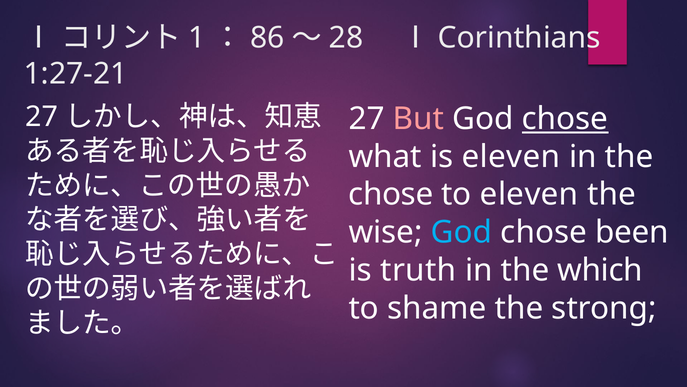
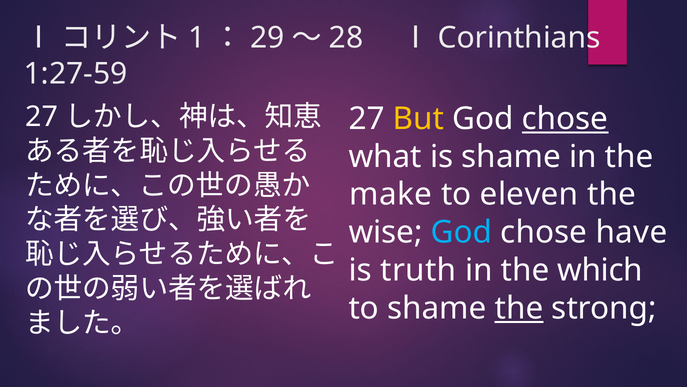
86: 86 -> 29 (267, 38)
1:27-21: 1:27-21 -> 1:27-59 (76, 74)
But colour: pink -> yellow (418, 119)
is eleven: eleven -> shame (511, 156)
chose: chose -> make (391, 194)
been: been -> have (632, 232)
the underline: none -> present (519, 308)
